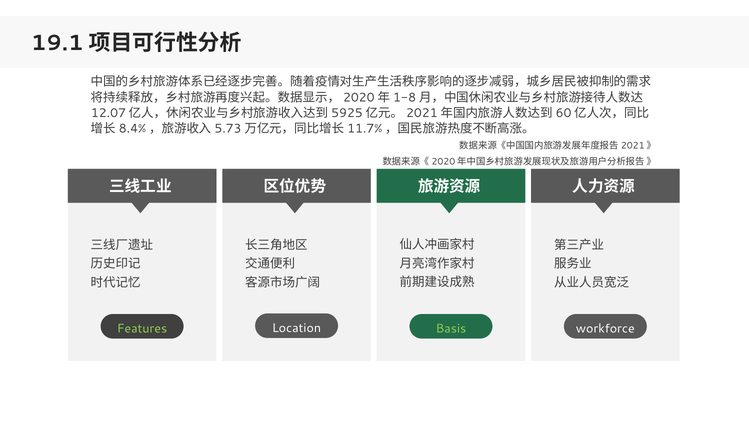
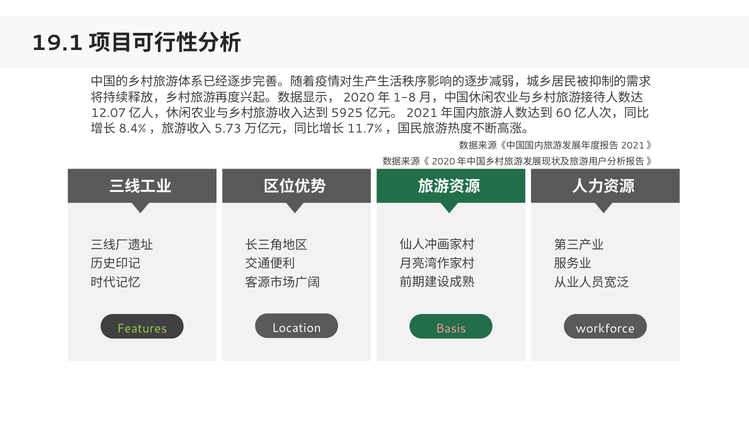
Basis colour: light green -> pink (451, 329)
